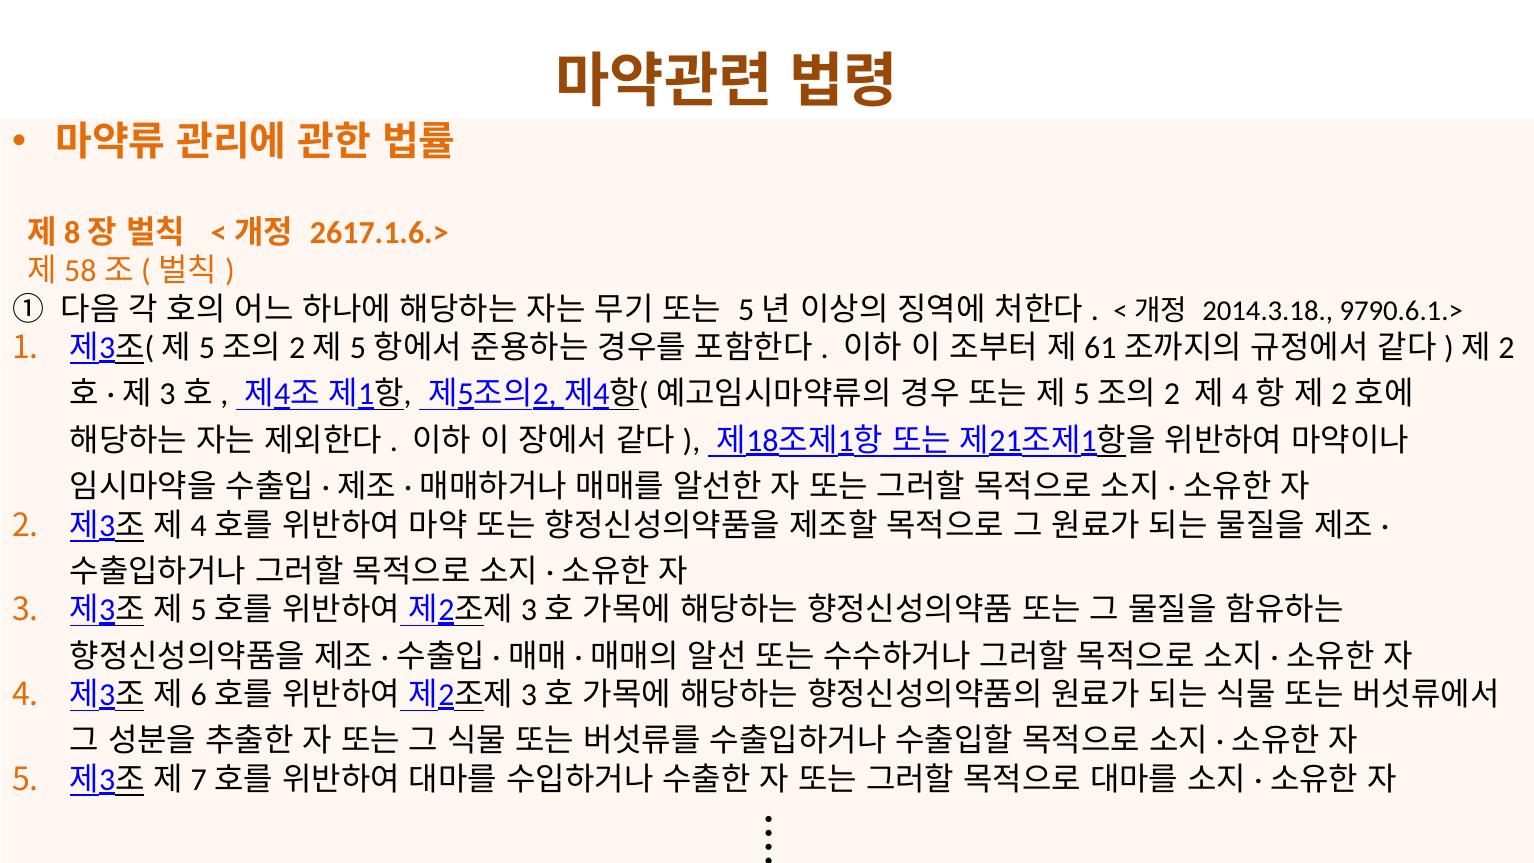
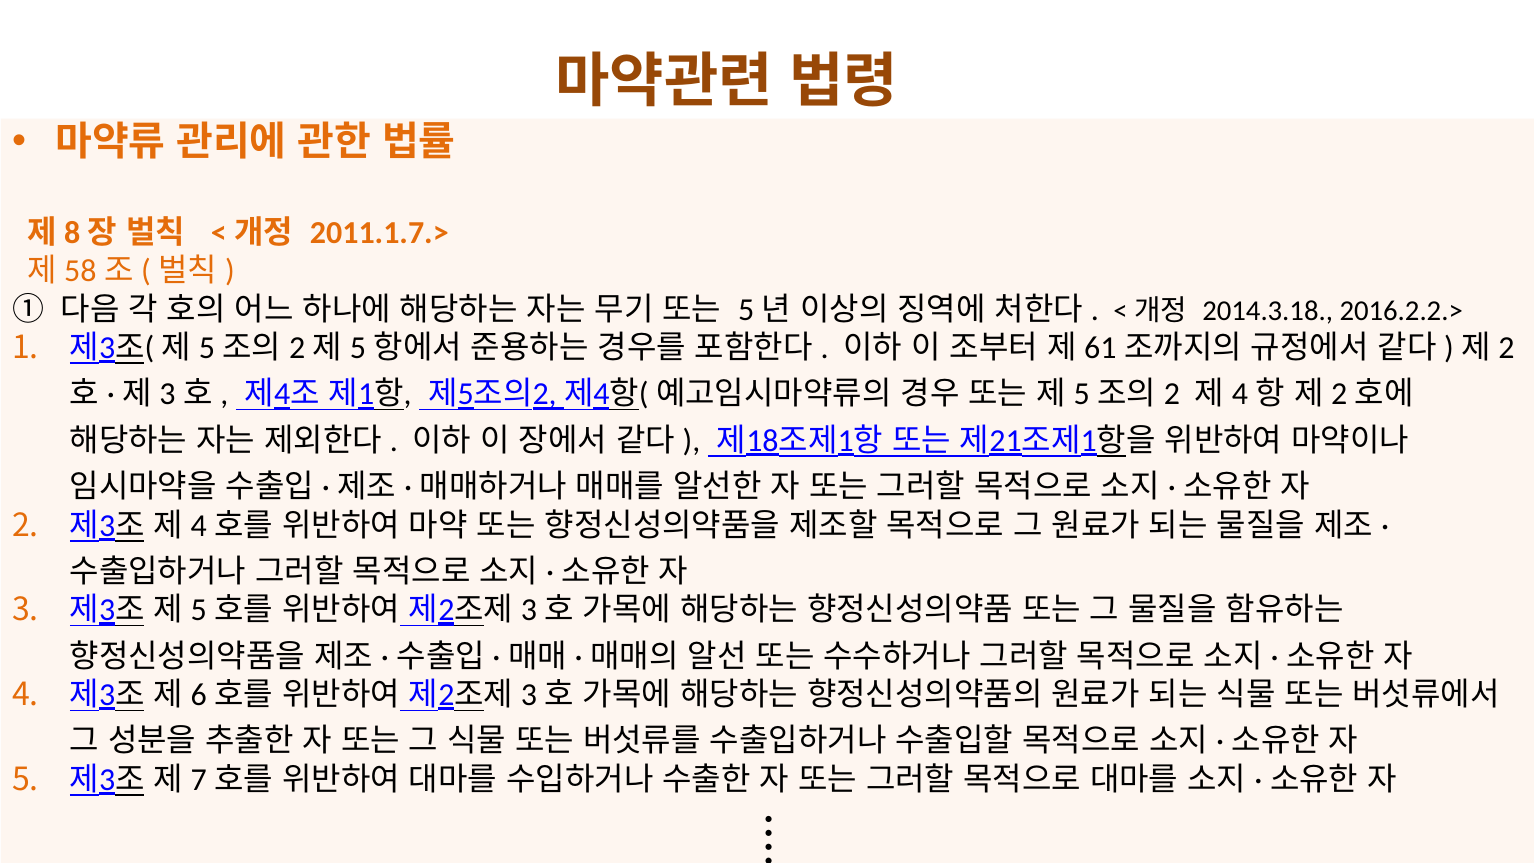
2617.1.6.>: 2617.1.6.> -> 2011.1.7.> (379, 233)
9790.6.1.>: 9790.6.1.> -> 2016.2.2.> (1401, 311)
